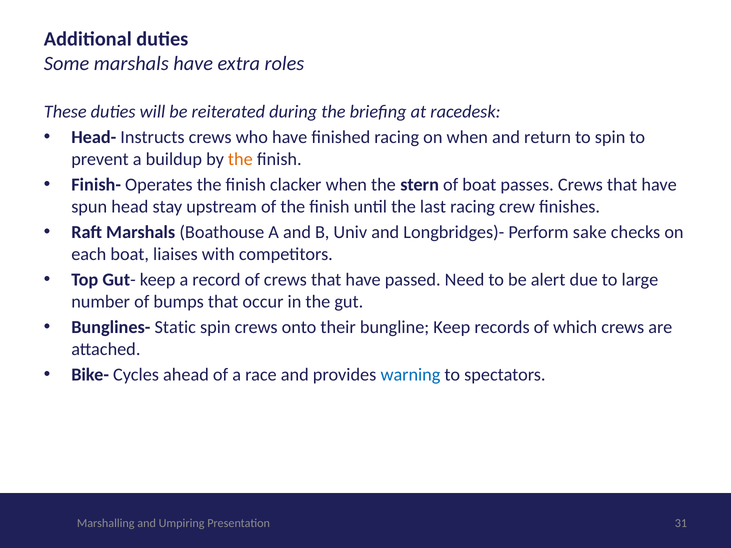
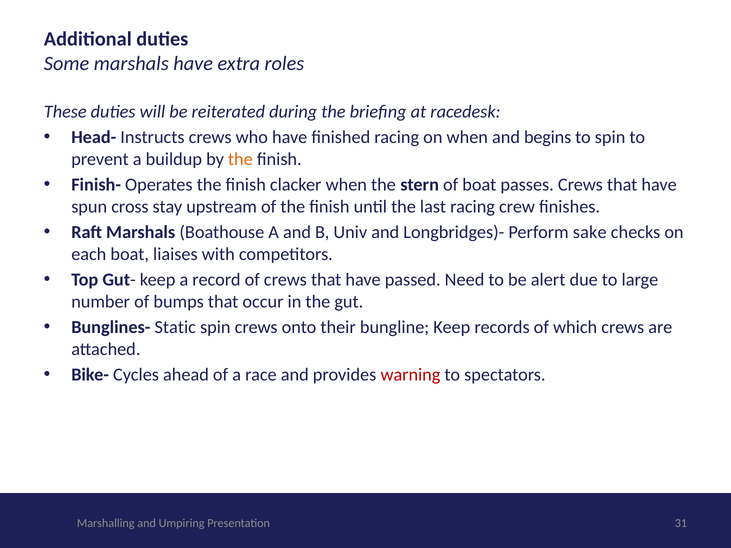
return: return -> begins (548, 137)
head: head -> cross (130, 207)
warning colour: blue -> red (410, 375)
